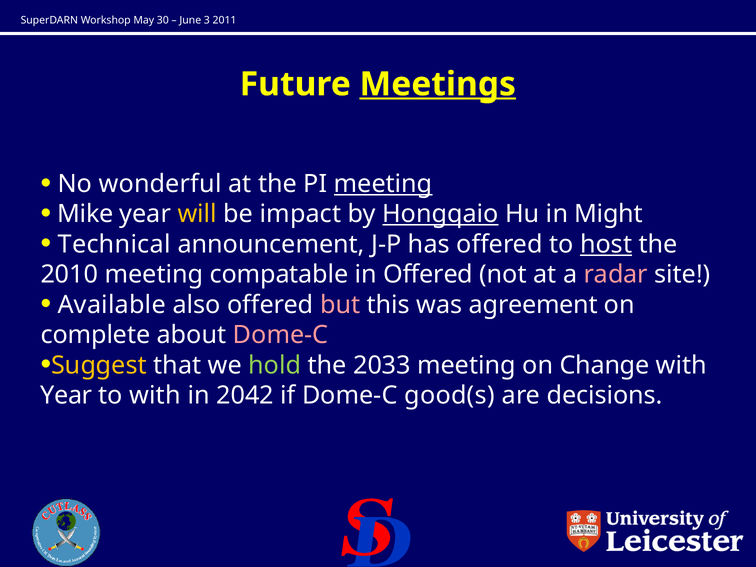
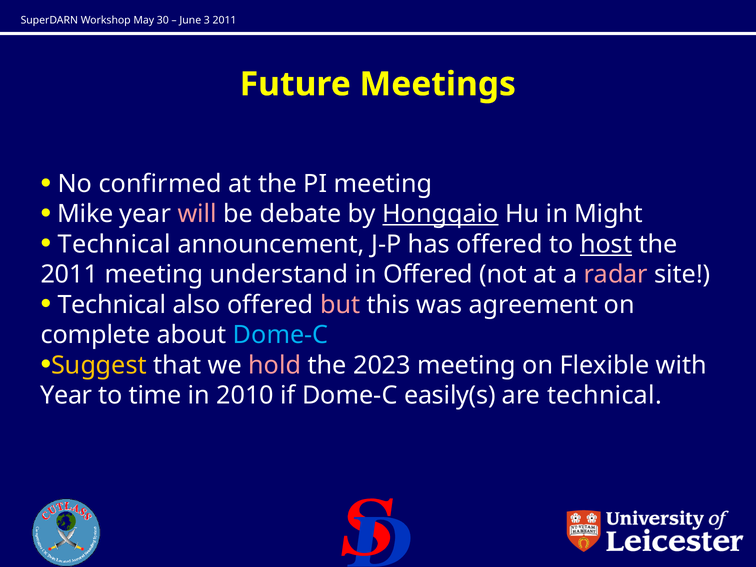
Meetings underline: present -> none (438, 84)
wonderful: wonderful -> confirmed (160, 184)
meeting underline: present -> none (383, 184)
will colour: yellow -> pink (197, 214)
impact: impact -> debate (301, 214)
2010: 2010 -> 2011 (69, 275)
compatable: compatable -> understand (279, 275)
Available: Available -> Technical (112, 305)
Dome-C colour: pink -> light blue (281, 335)
hold colour: light green -> pink (275, 365)
2033: 2033 -> 2023 (382, 365)
Change: Change -> Flexible (605, 365)
to with: with -> time (155, 395)
2042: 2042 -> 2010 (245, 395)
good(s: good(s -> easily(s (450, 395)
are decisions: decisions -> technical (604, 395)
